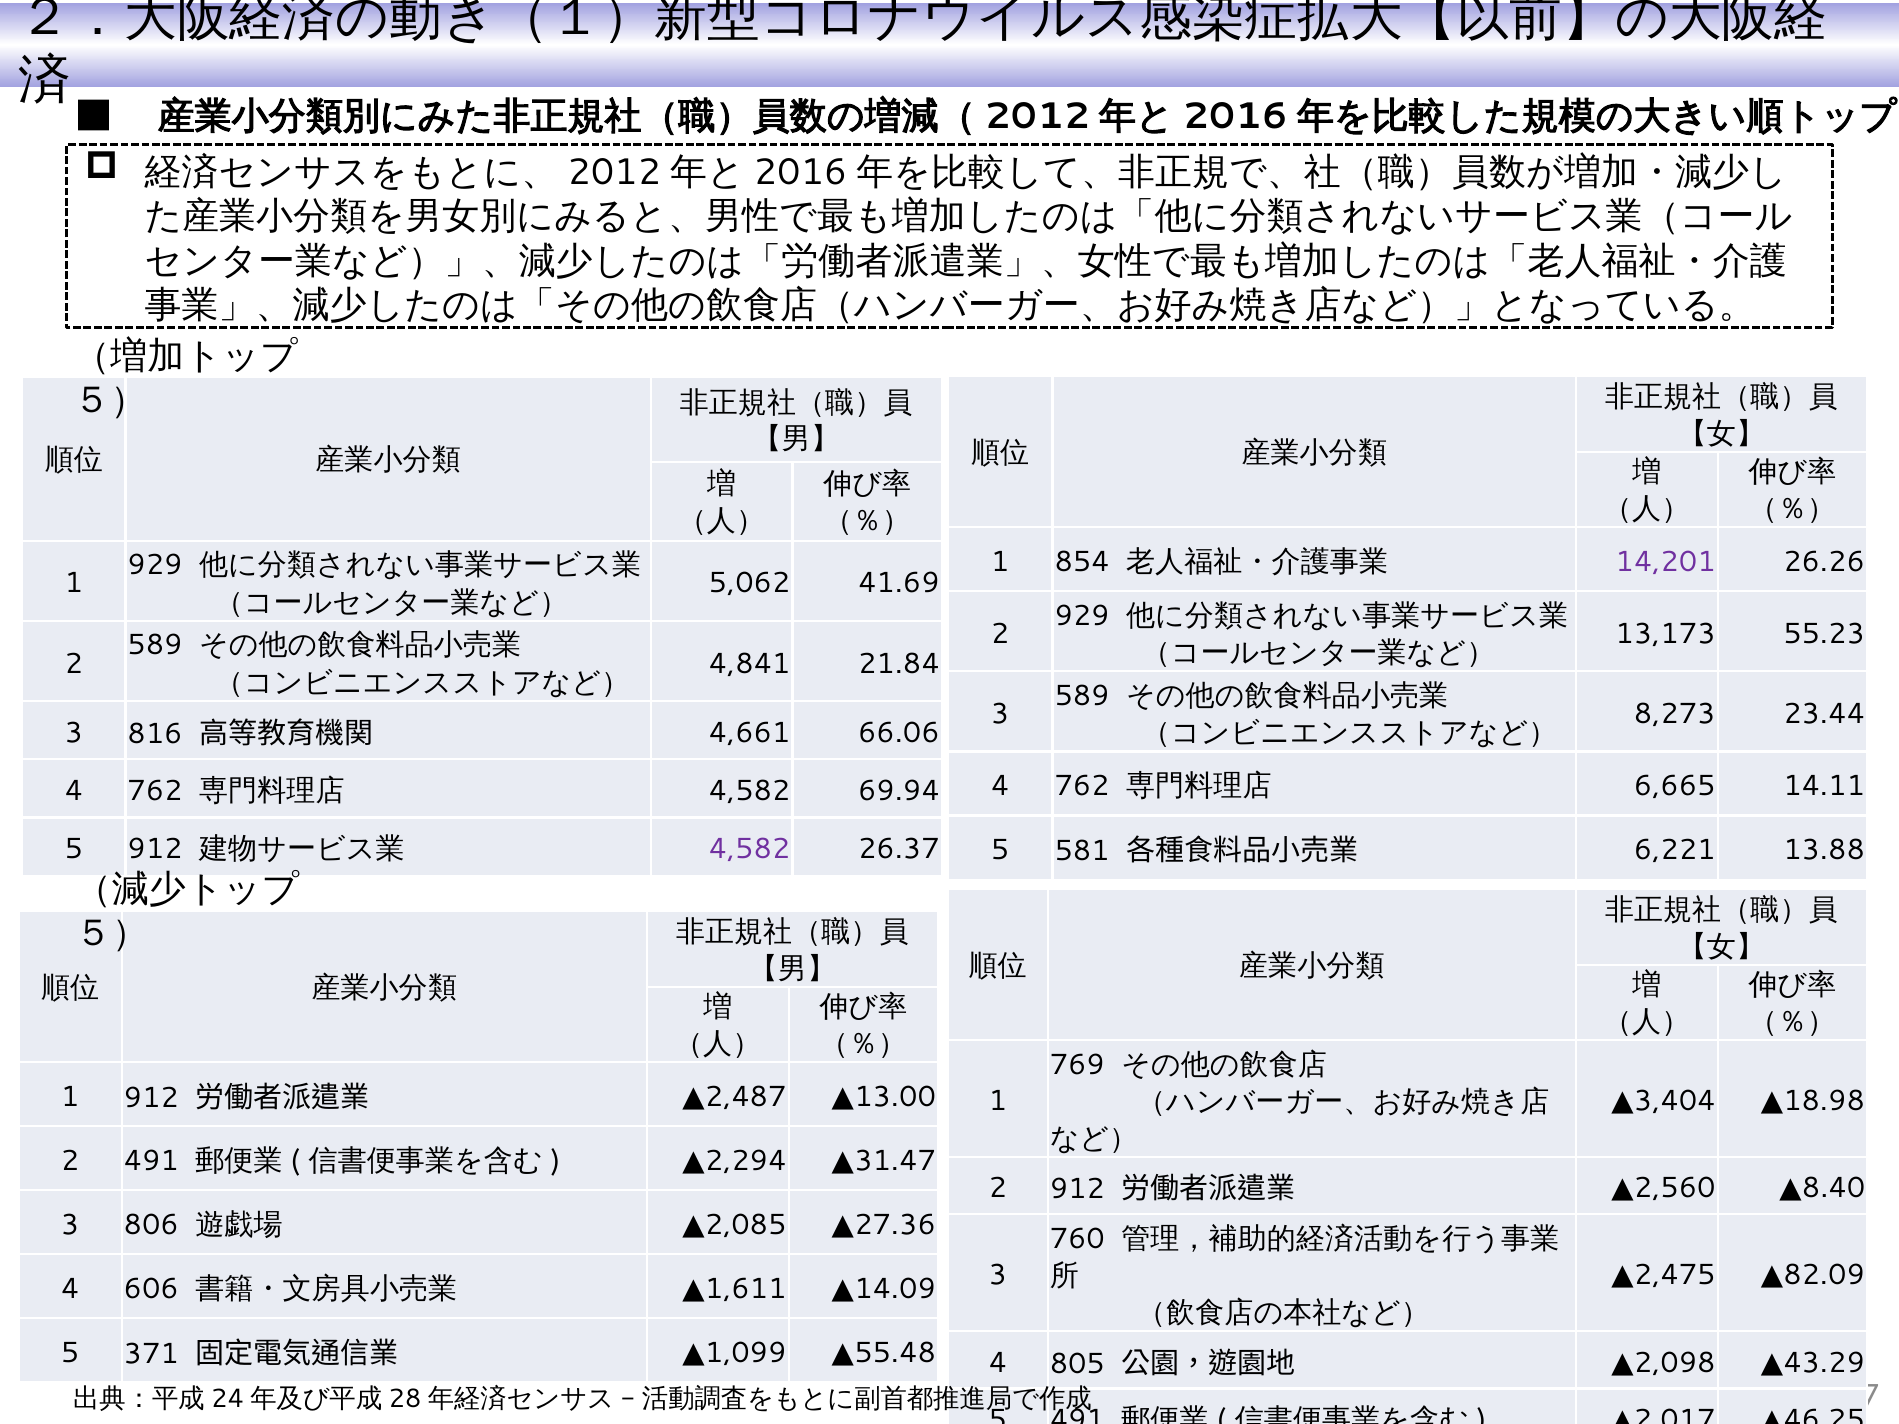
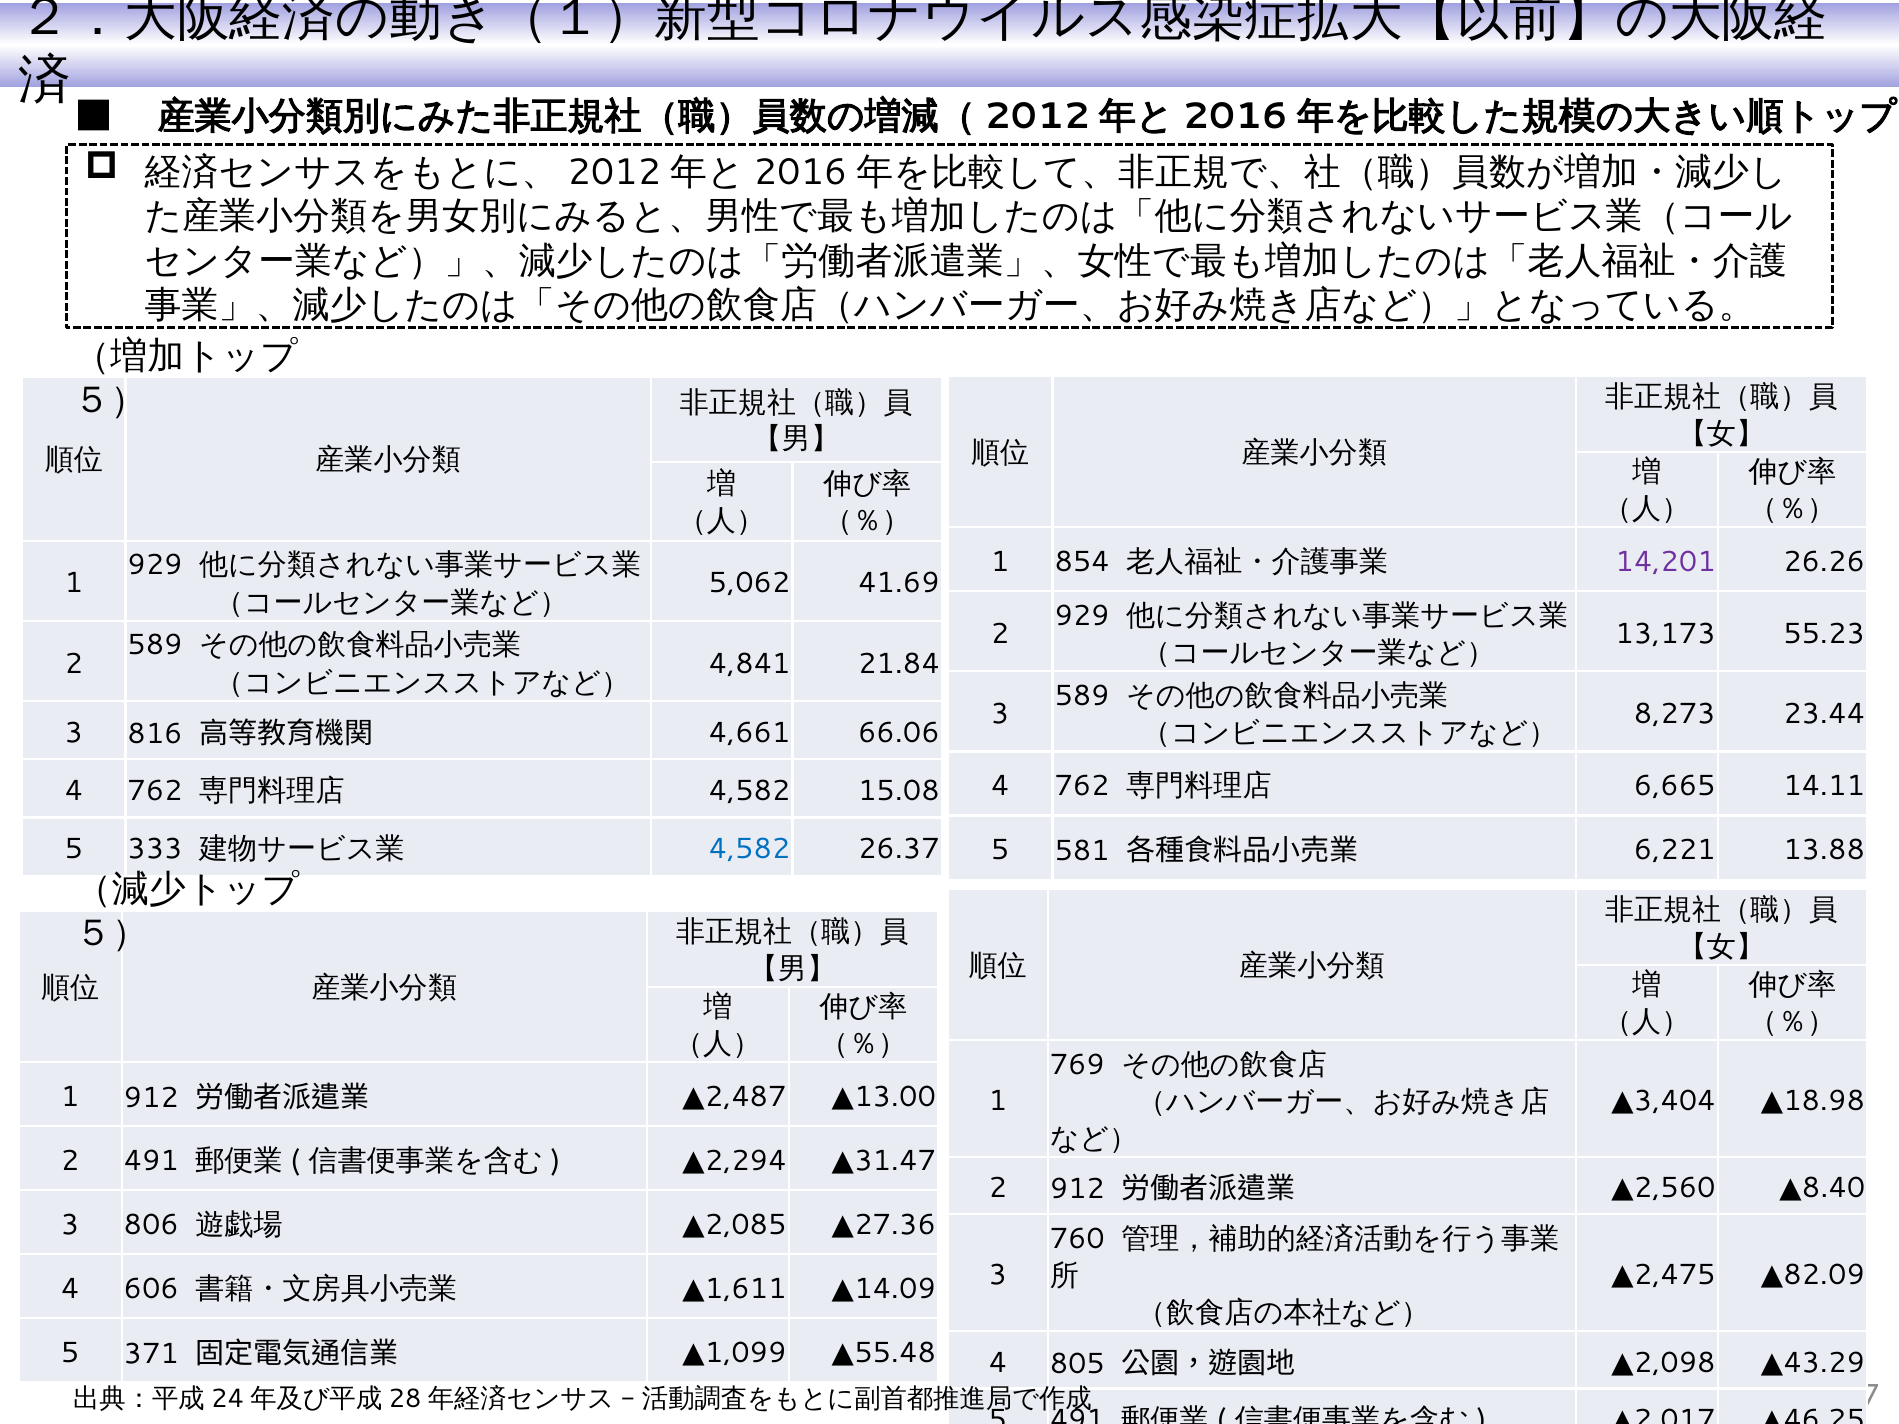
69.94: 69.94 -> 15.08 (899, 791)
5 912: 912 -> 333 (155, 849)
4,582 colour: purple -> blue (750, 849)
